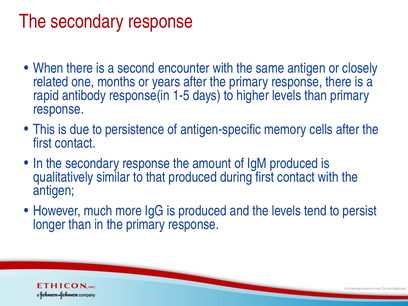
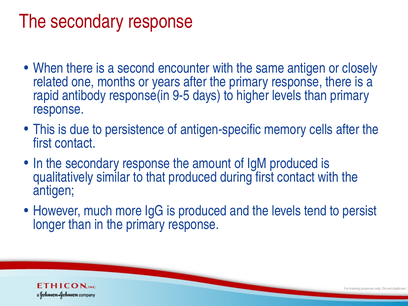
1-5: 1-5 -> 9-5 (181, 95)
